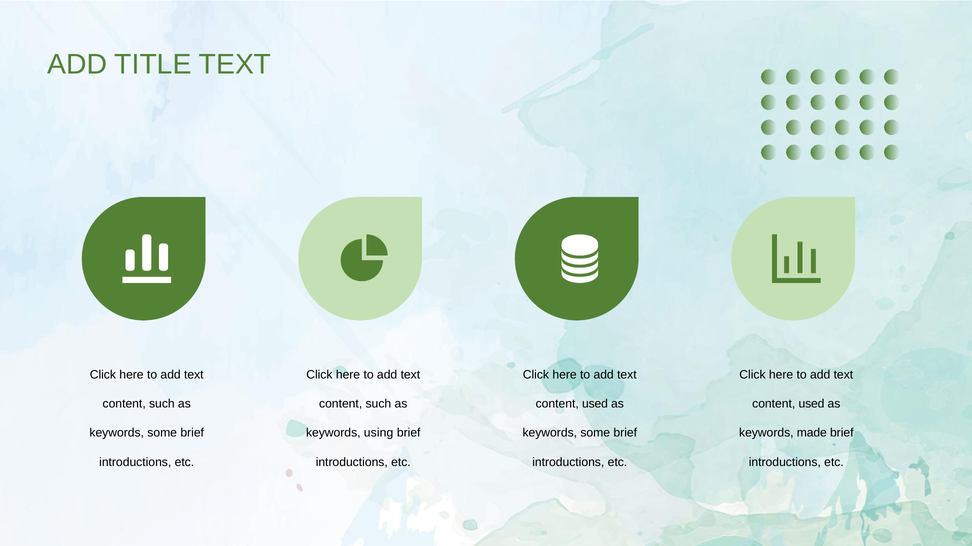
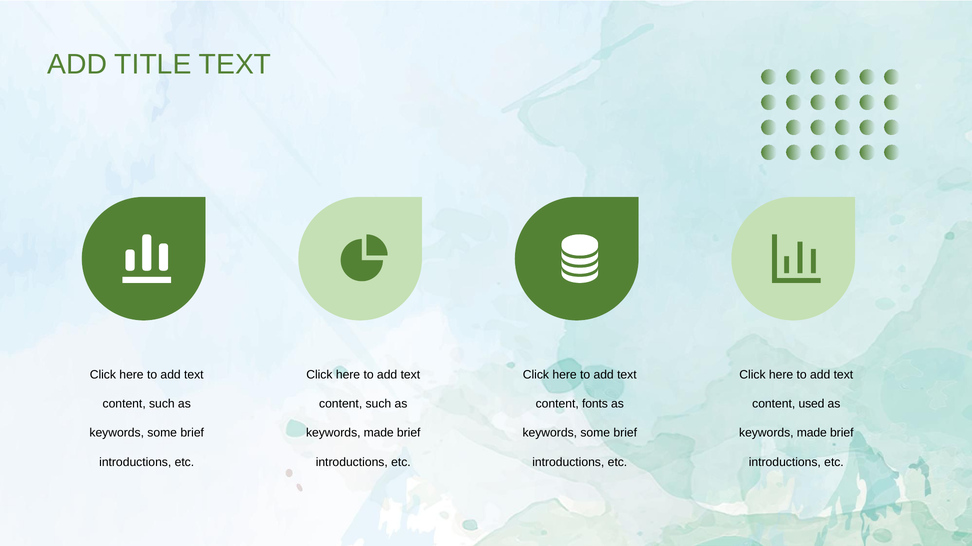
used: used -> fonts (595, 404)
using: using -> made (379, 434)
